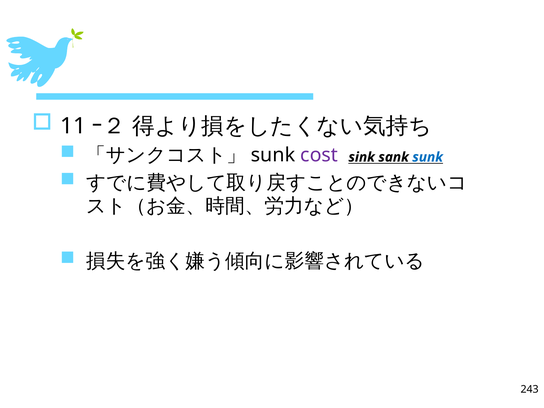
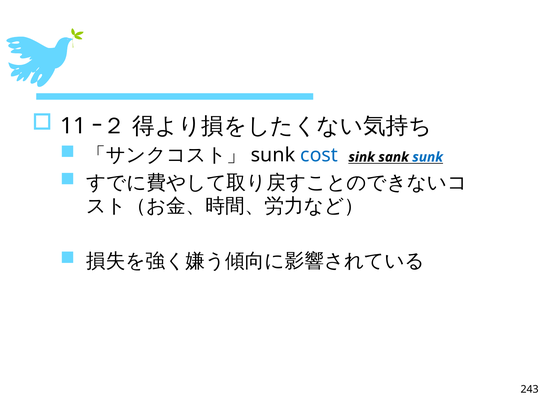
cost colour: purple -> blue (319, 155)
